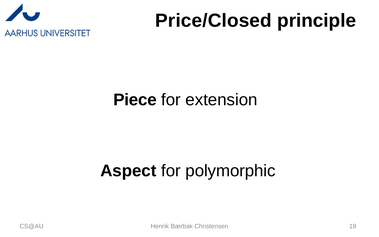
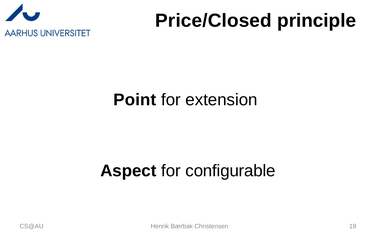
Piece: Piece -> Point (135, 100)
polymorphic: polymorphic -> configurable (231, 171)
